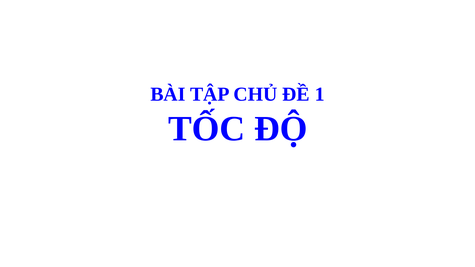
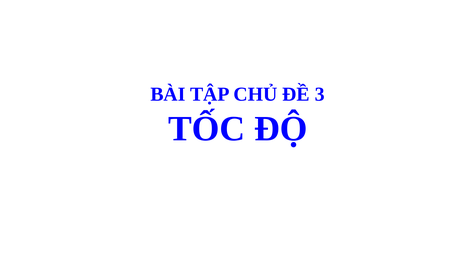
1: 1 -> 3 (320, 94)
